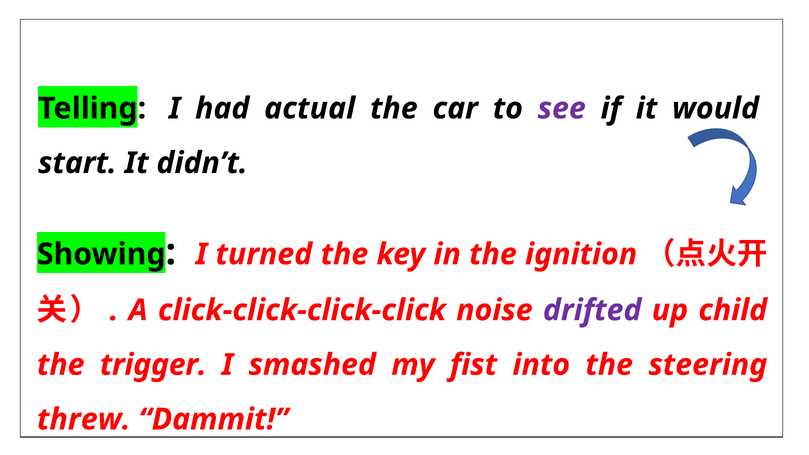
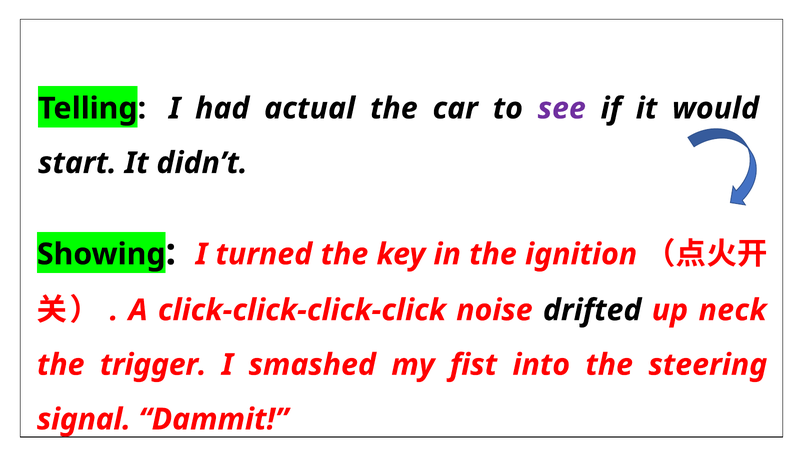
drifted colour: purple -> black (592, 310)
child: child -> neck (733, 310)
threw: threw -> signal (84, 420)
